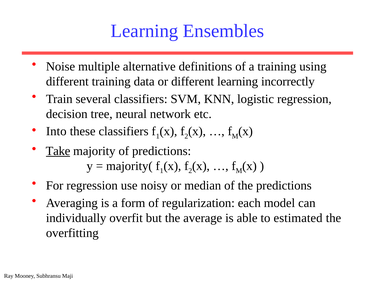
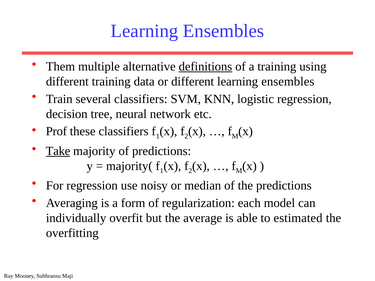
Noise: Noise -> Them (60, 67)
definitions underline: none -> present (205, 67)
different learning incorrectly: incorrectly -> ensembles (288, 82)
Into: Into -> Prof (56, 131)
